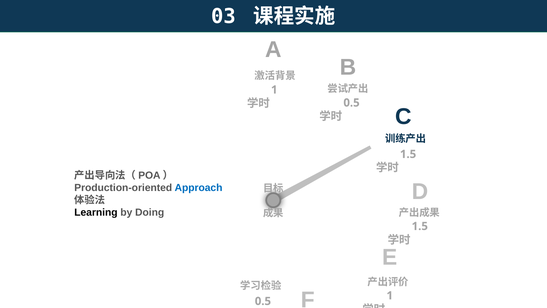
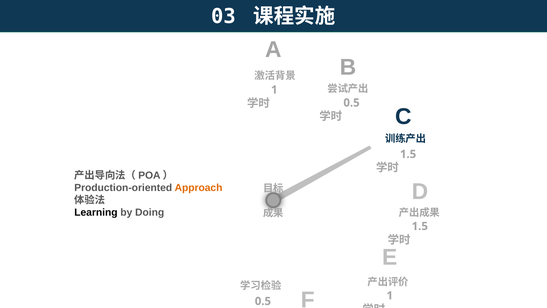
Approach colour: blue -> orange (199, 187)
